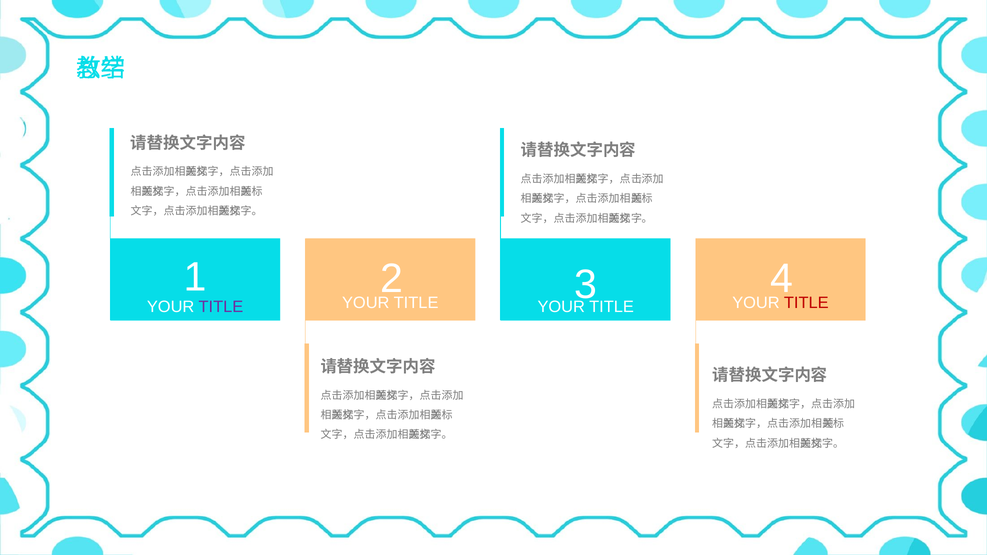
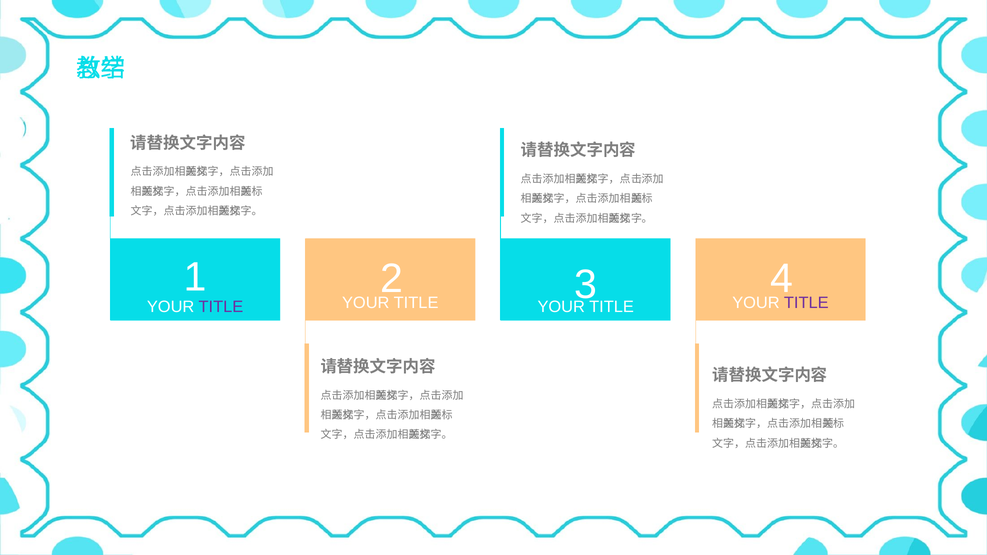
TITLE colour: red -> purple (806, 303)
